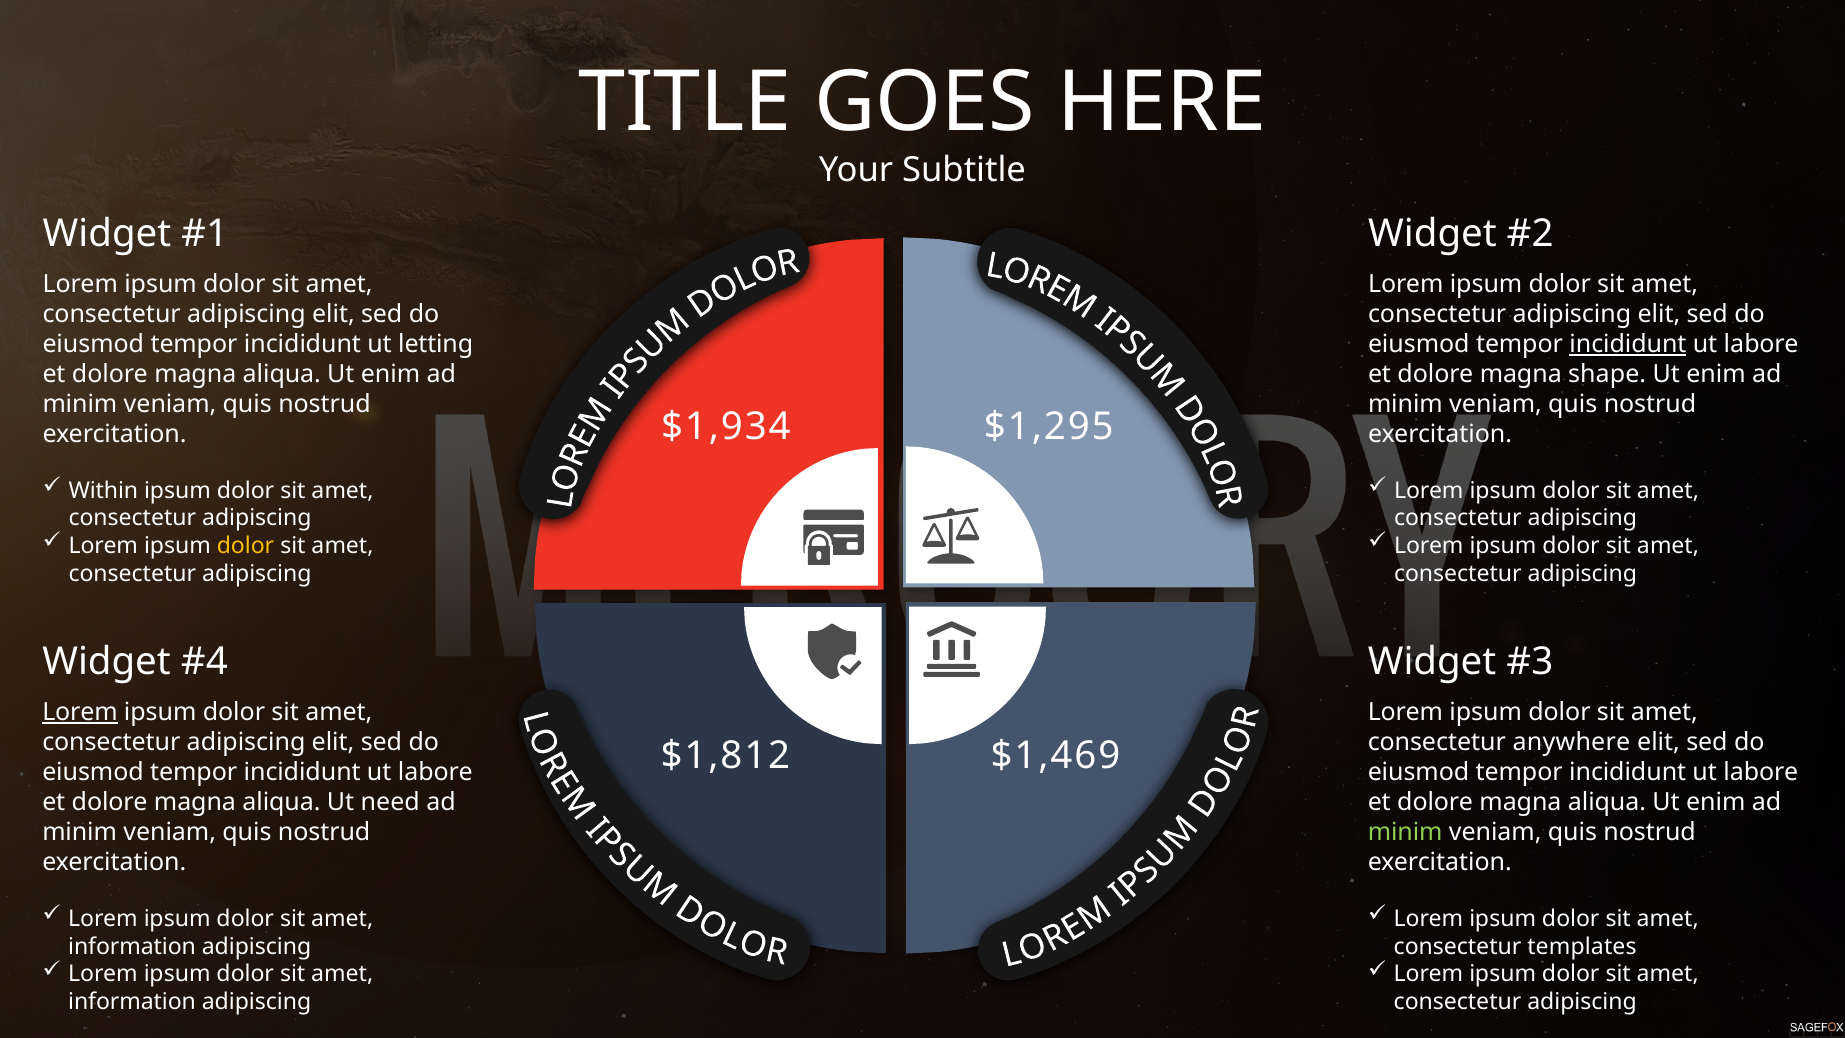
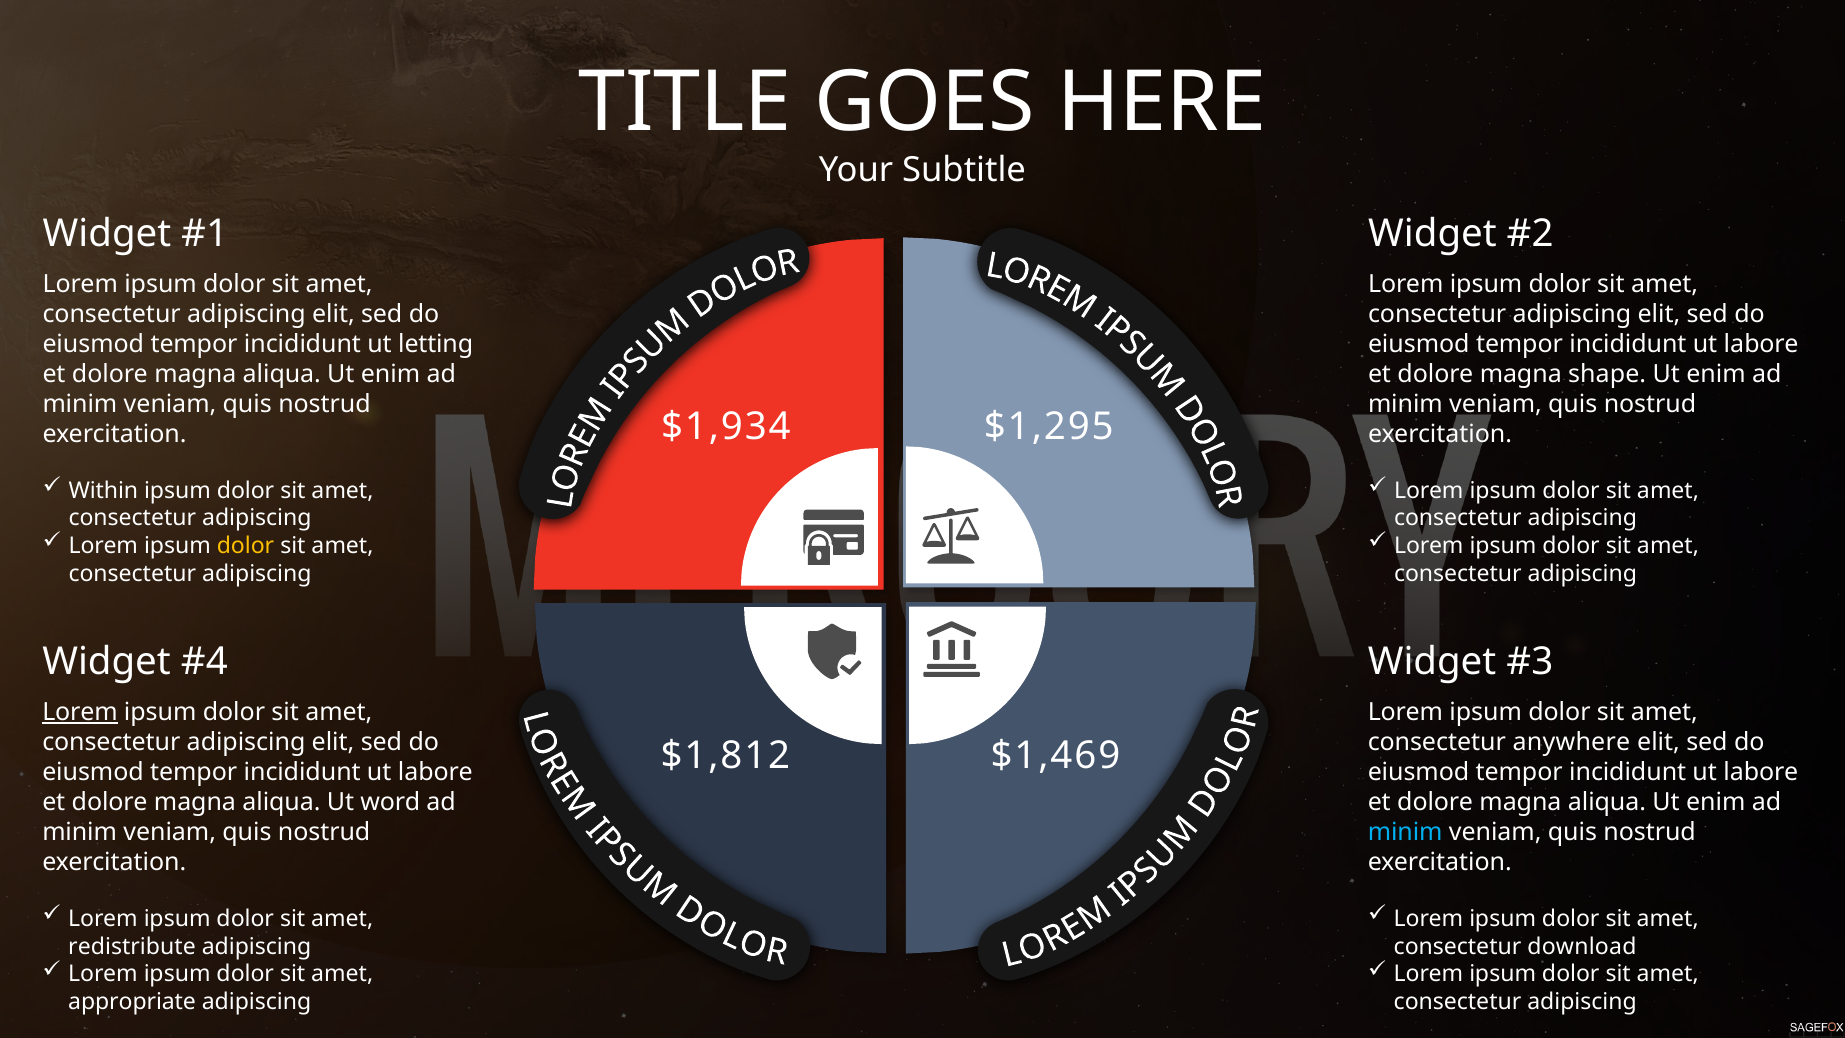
incididunt underline: present -> none (1628, 344)
need: need -> word (390, 802)
minim colour: light green -> light blue (1405, 832)
information: information -> redistribute (132, 946)
templates: templates -> download (1582, 946)
information: information -> appropriate (132, 1002)
